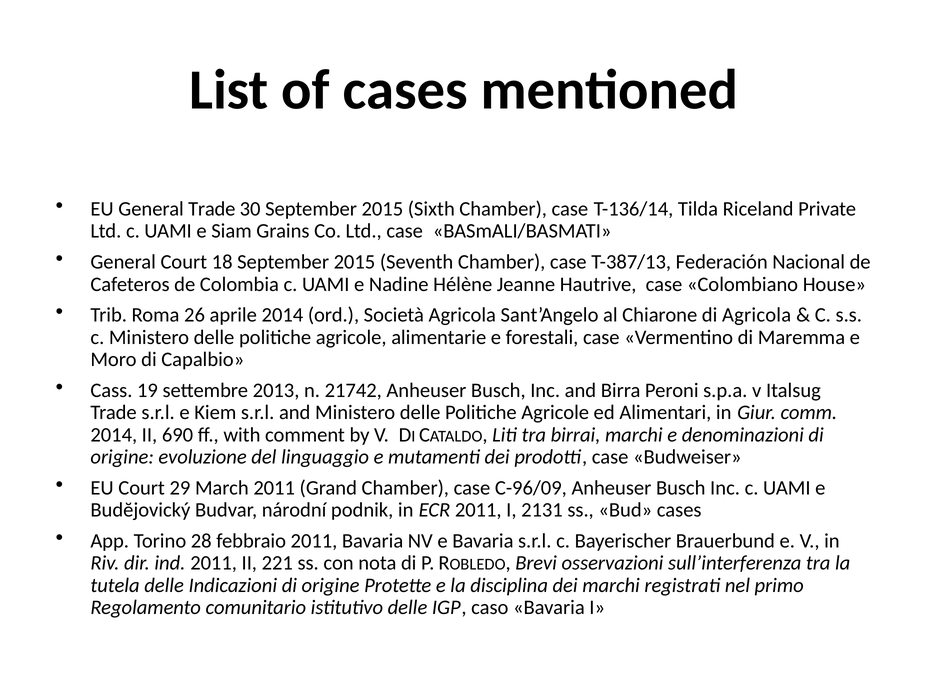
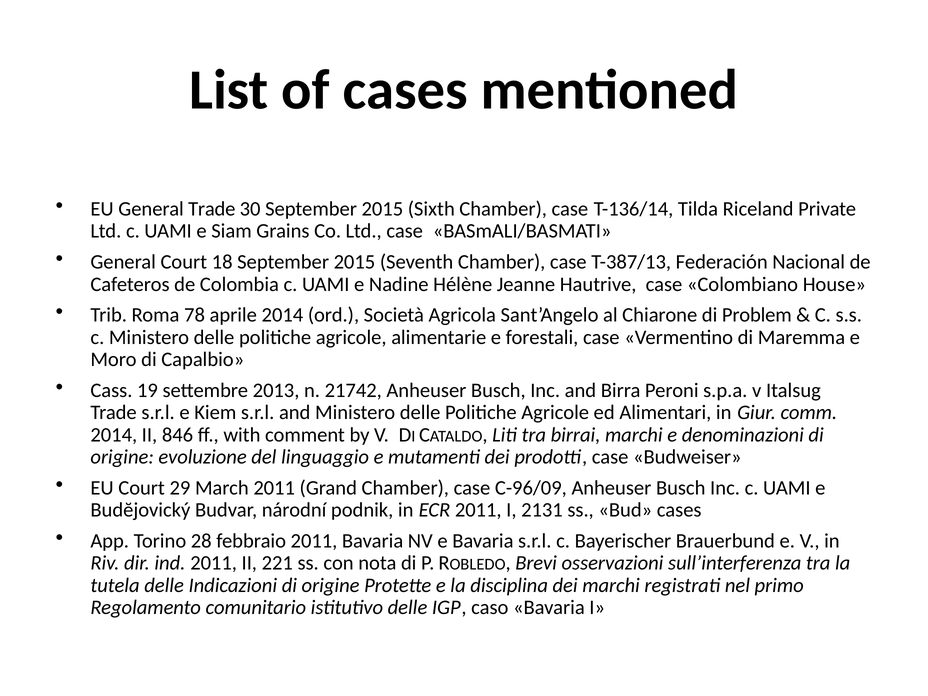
26: 26 -> 78 (195, 315)
di Agricola: Agricola -> Problem (757, 315)
690: 690 -> 846 (178, 435)
